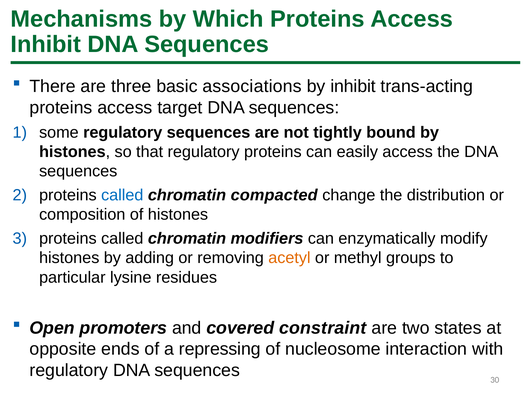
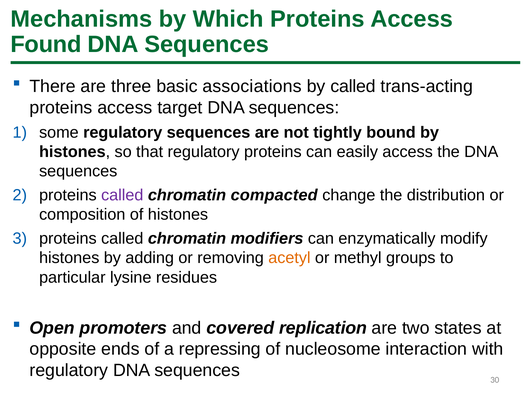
Inhibit: Inhibit -> Found (46, 44)
by inhibit: inhibit -> called (353, 87)
called colour: blue -> purple (122, 195)
constraint: constraint -> replication (323, 328)
